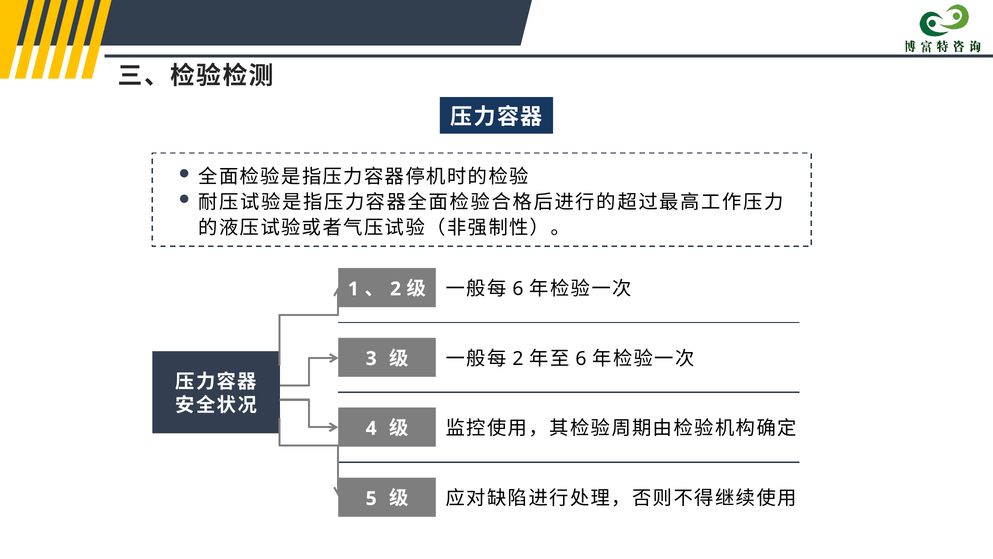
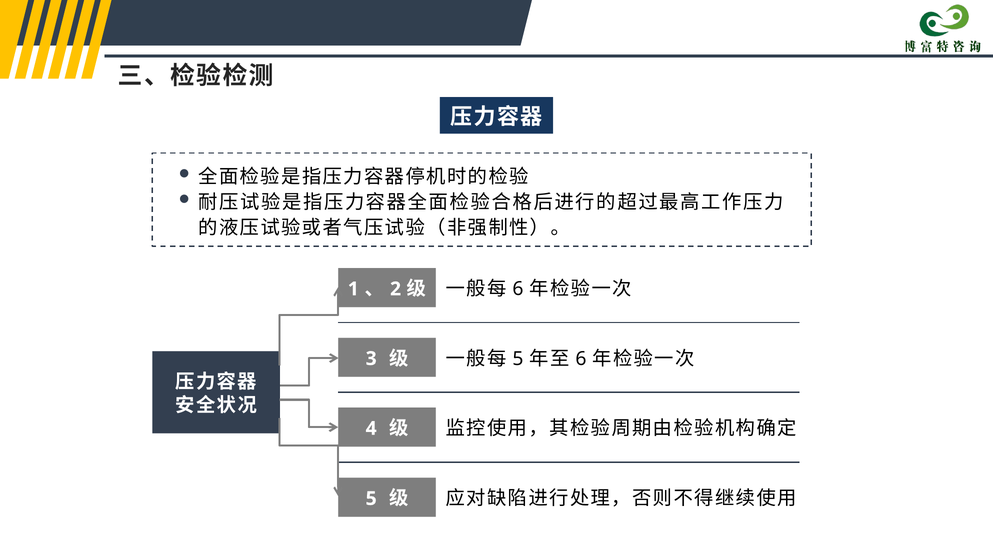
2: 2 -> 5 (518, 358)
